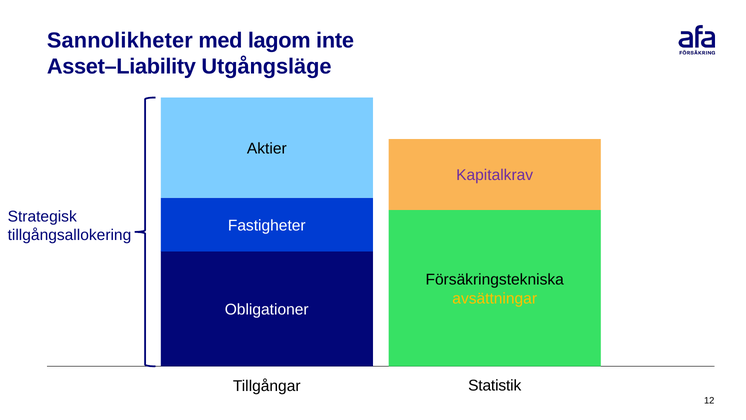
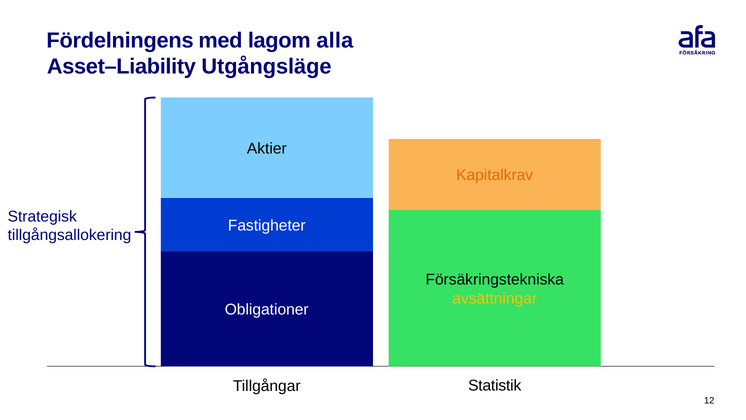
Sannolikheter: Sannolikheter -> Fördelningens (120, 40)
inte: inte -> alla (335, 40)
Kapitalkrav colour: purple -> orange (495, 175)
